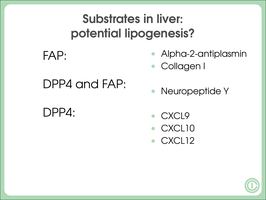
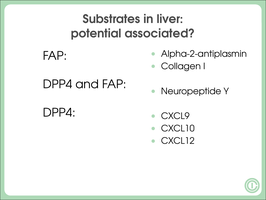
lipogenesis: lipogenesis -> associated (160, 33)
